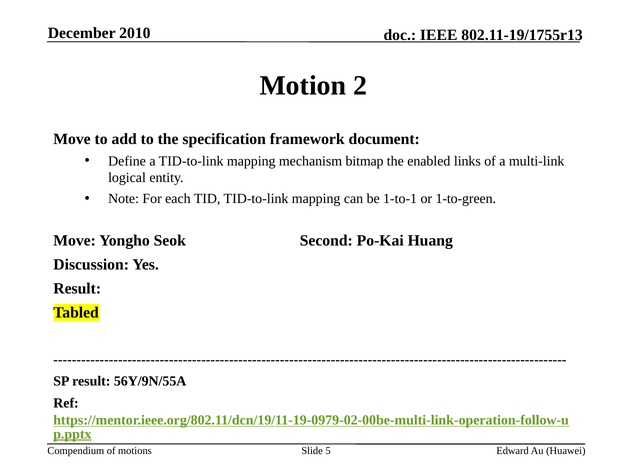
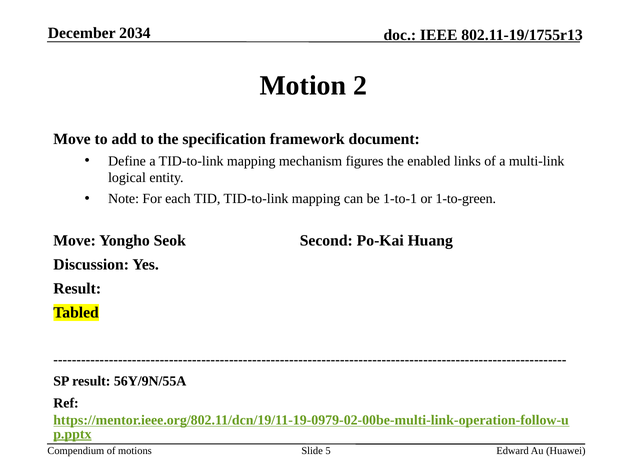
2010: 2010 -> 2034 (135, 33)
bitmap: bitmap -> figures (365, 161)
